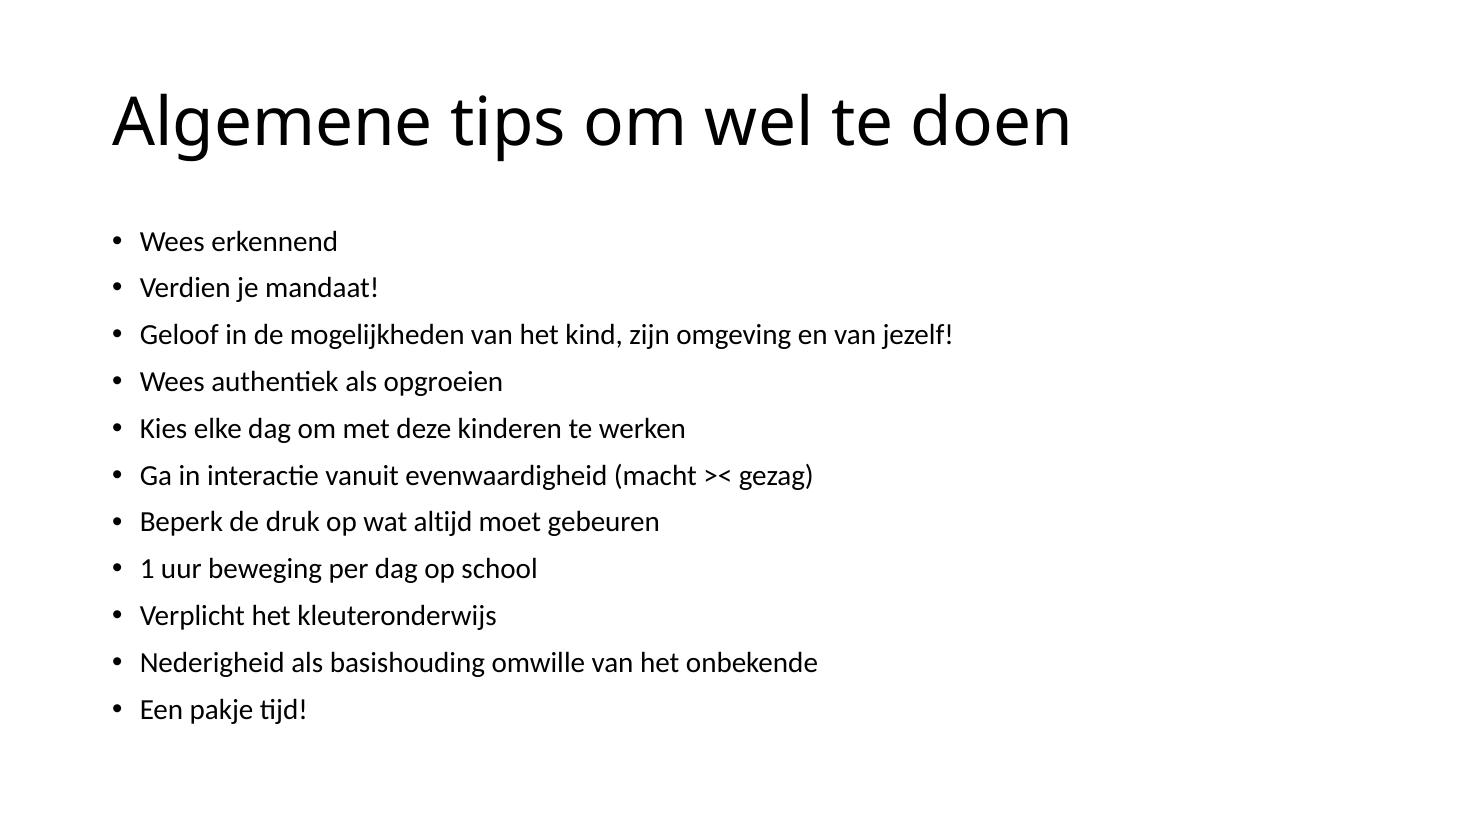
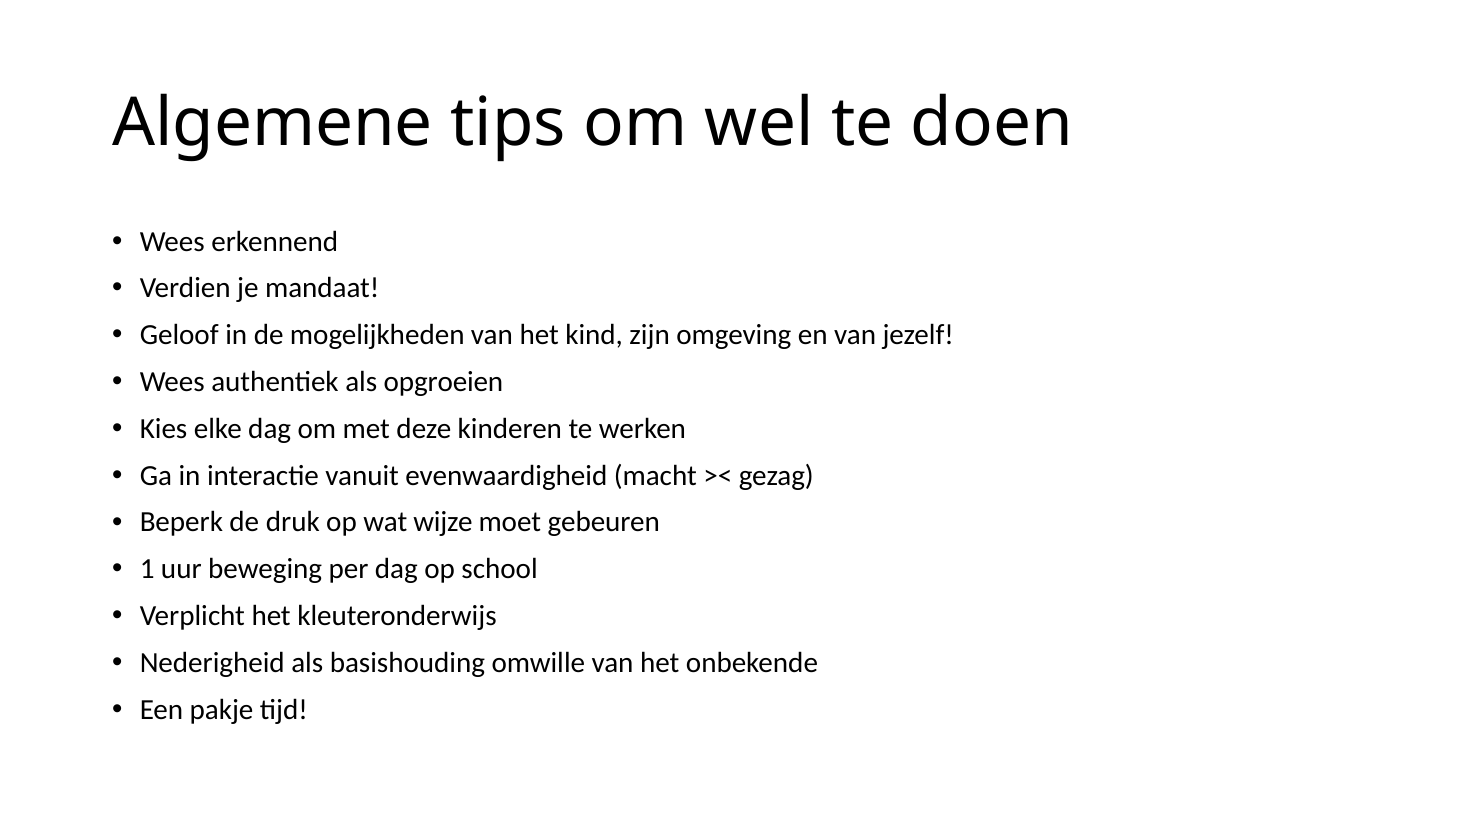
altijd: altijd -> wijze (443, 522)
